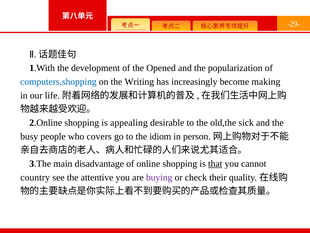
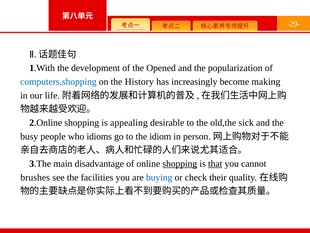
Writing: Writing -> History (139, 82)
covers: covers -> idioms (99, 136)
shopping underline: none -> present (180, 163)
country: country -> brushes (35, 177)
attentive: attentive -> facilities (97, 177)
buying colour: purple -> blue (159, 177)
